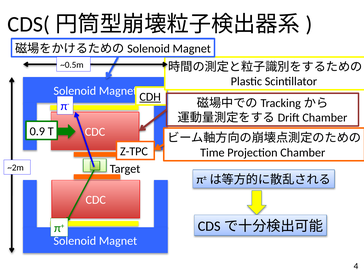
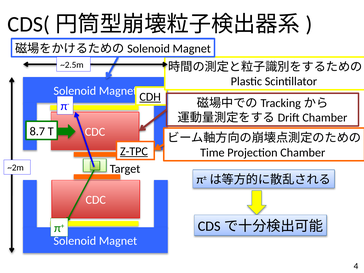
~0.5m: ~0.5m -> ~2.5m (72, 65)
0.9: 0.9 -> 8.7 (37, 131)
Z-TPC underline: none -> present (134, 151)
